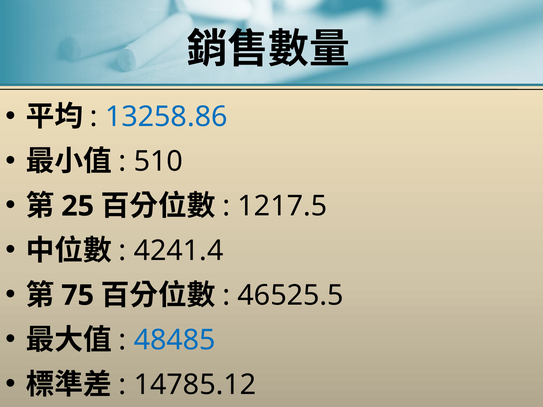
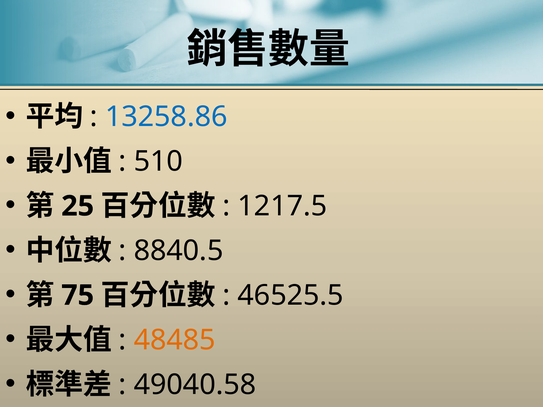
4241.4: 4241.4 -> 8840.5 (179, 251)
48485 colour: blue -> orange (175, 340)
14785.12: 14785.12 -> 49040.58 (195, 385)
